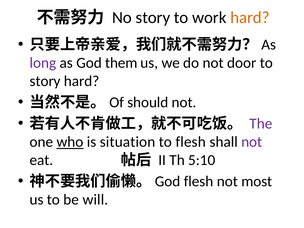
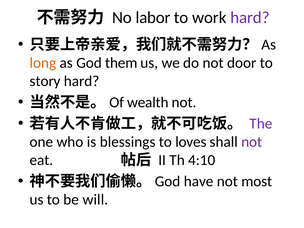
No story: story -> labor (153, 18)
hard colour: orange -> purple (250, 18)
long colour: purple -> orange (43, 63)
should: should -> wealth (148, 102)
who underline: present -> none (70, 142)
situation: situation -> blessings (128, 142)
to flesh: flesh -> loves (191, 142)
5:10: 5:10 -> 4:10 (202, 160)
flesh: flesh -> have (199, 181)
